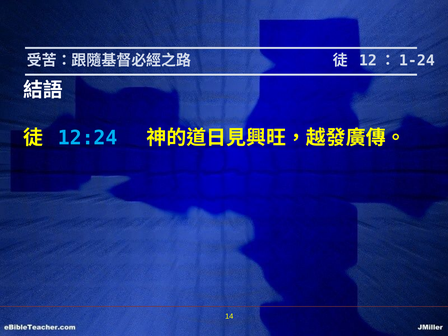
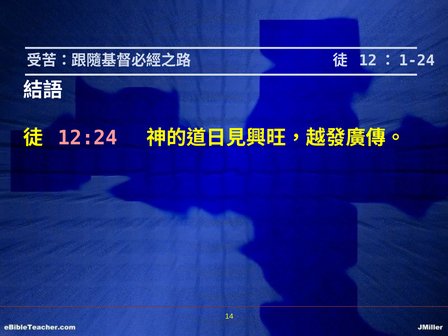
12:24 colour: light blue -> pink (88, 138)
